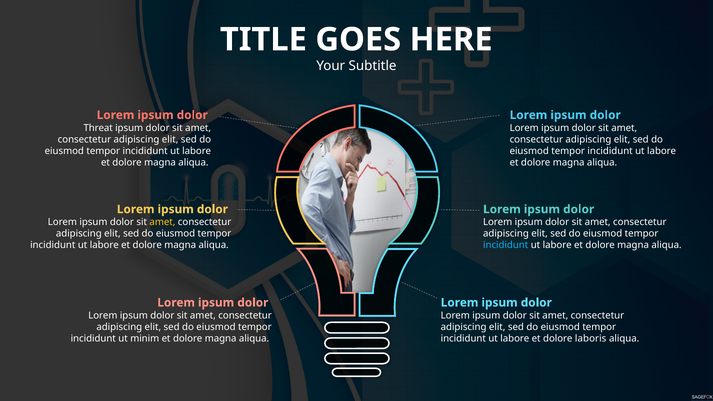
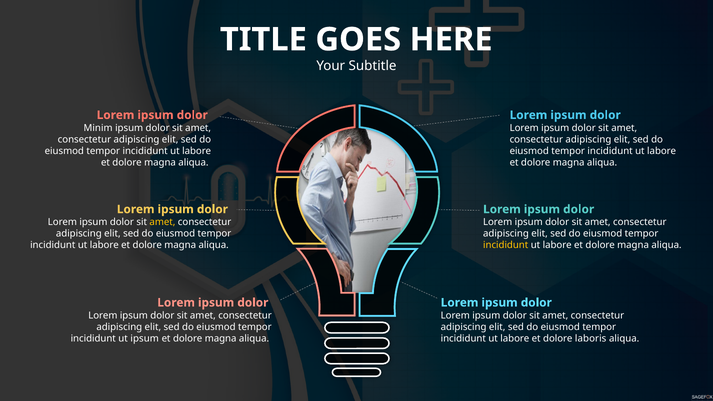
Threat: Threat -> Minim (98, 128)
incididunt colour: light blue -> yellow (506, 245)
ut minim: minim -> ipsum (145, 339)
